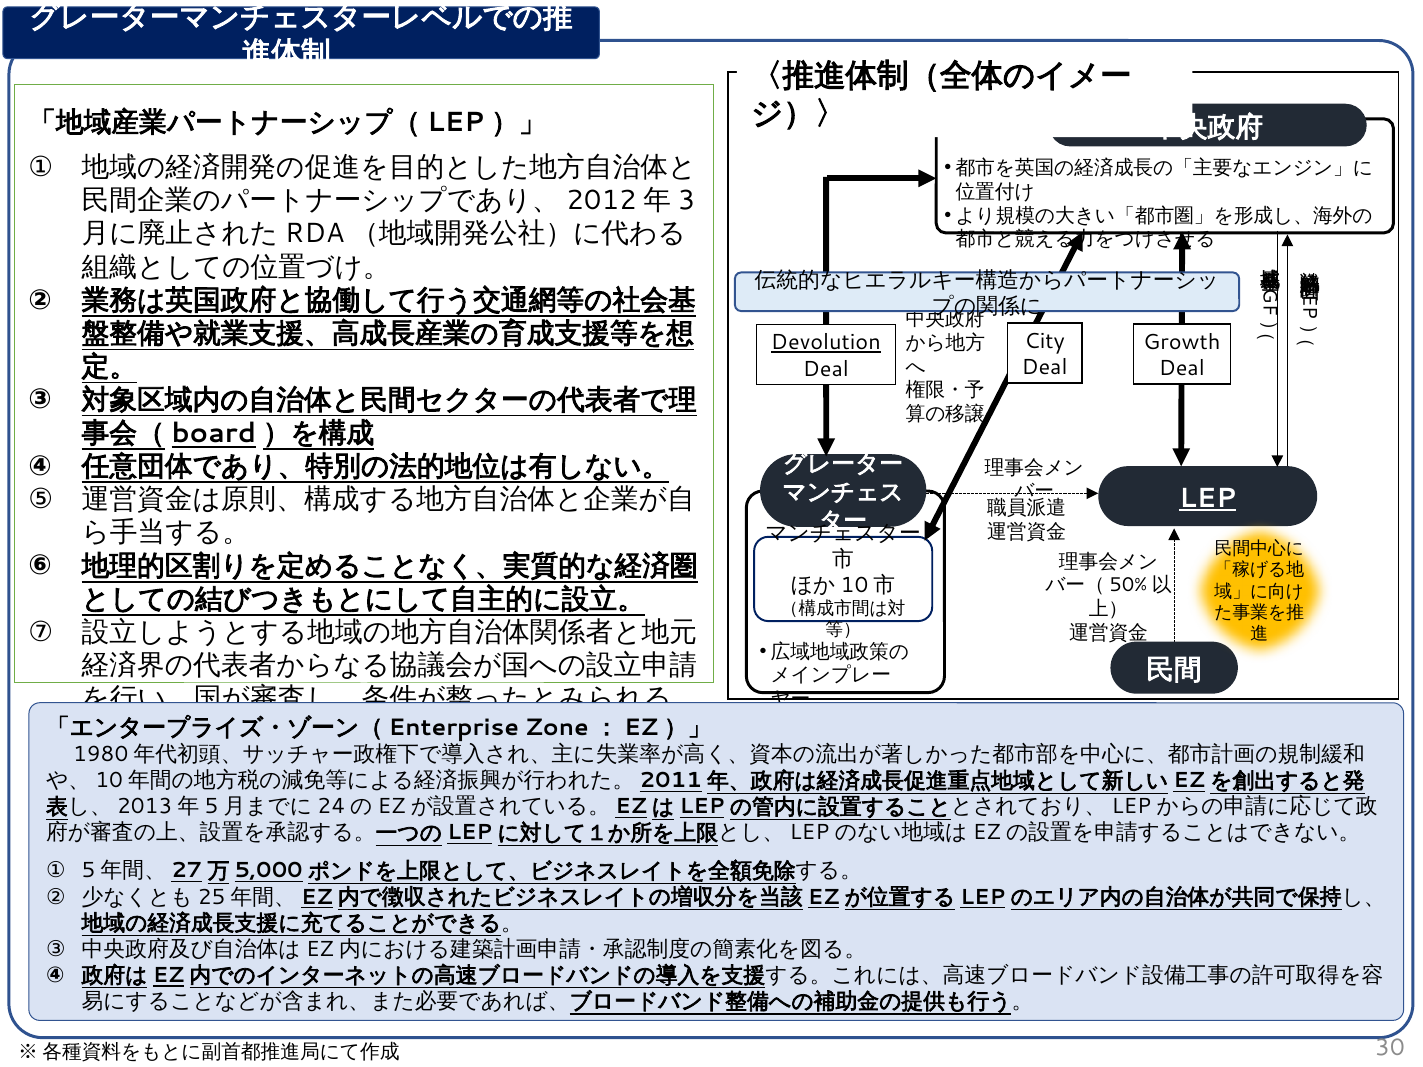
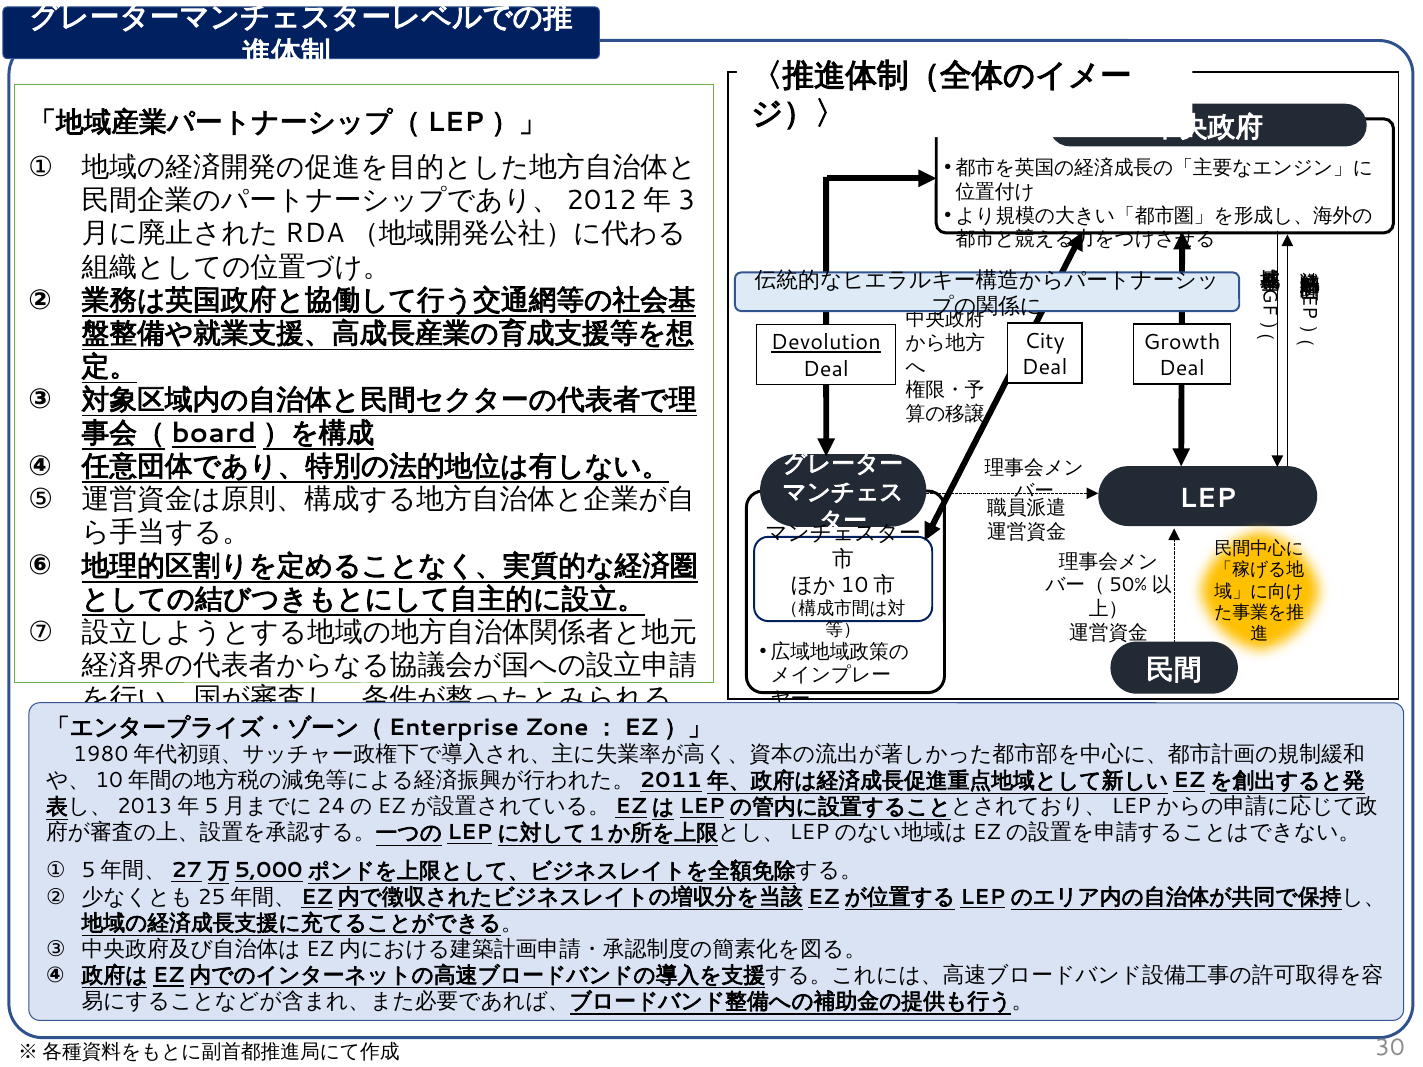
LEP underline: present -> none (1208, 498)
